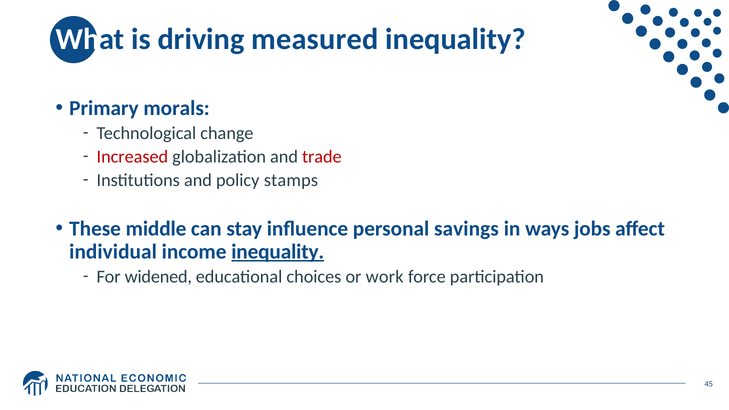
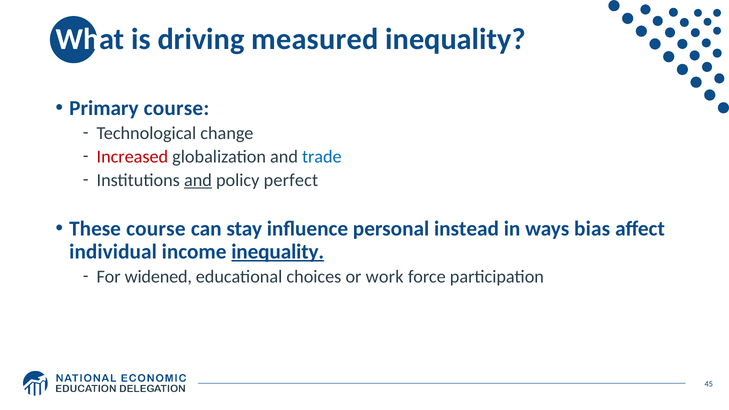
Primary morals: morals -> course (176, 108)
trade colour: red -> blue (322, 157)
and underline: none -> present (198, 180)
stamps: stamps -> perfect (291, 180)
These middle: middle -> course (156, 229)
savings: savings -> instead (466, 229)
jobs: jobs -> bias (592, 229)
